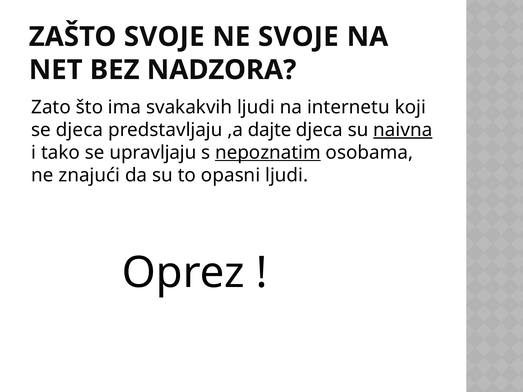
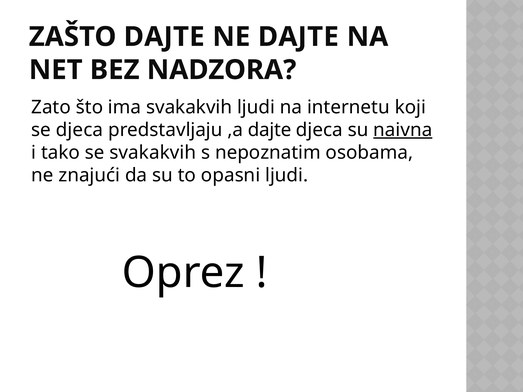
ZAŠTO SVOJE: SVOJE -> DAJTE (164, 37)
NE SVOJE: SVOJE -> DAJTE (298, 37)
se upravljaju: upravljaju -> svakakvih (153, 153)
nepoznatim underline: present -> none (268, 153)
